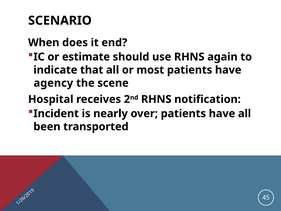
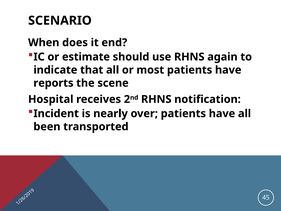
agency: agency -> reports (53, 83)
